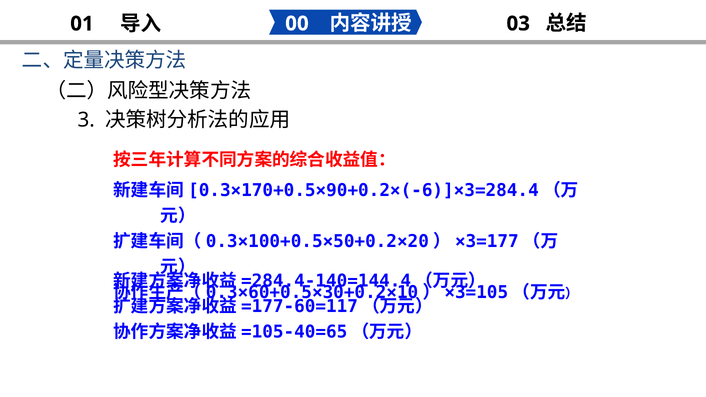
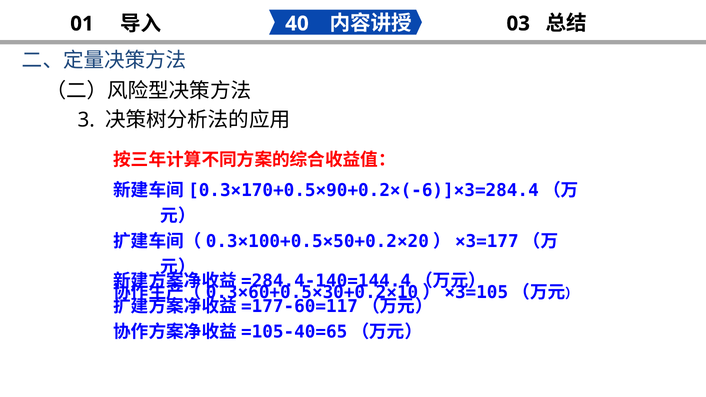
00: 00 -> 40 (297, 24)
